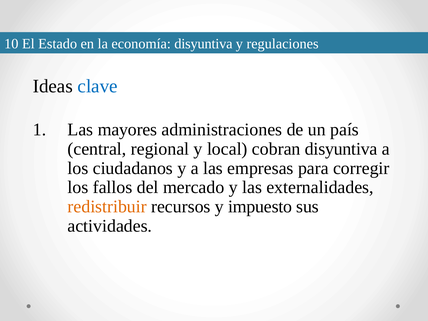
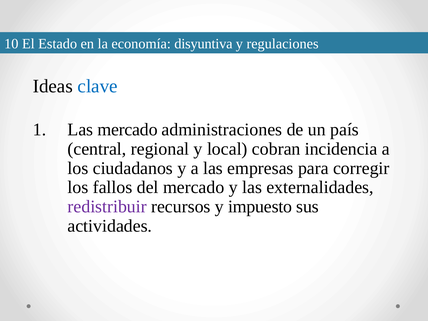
Las mayores: mayores -> mercado (127, 130)
cobran disyuntiva: disyuntiva -> incidencia (341, 149)
redistribuir colour: orange -> purple (107, 207)
